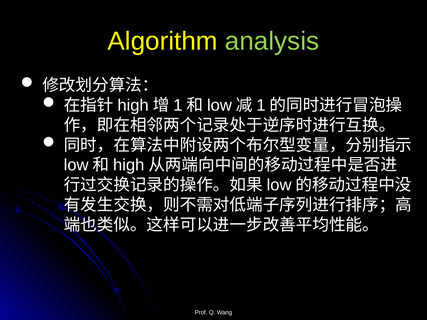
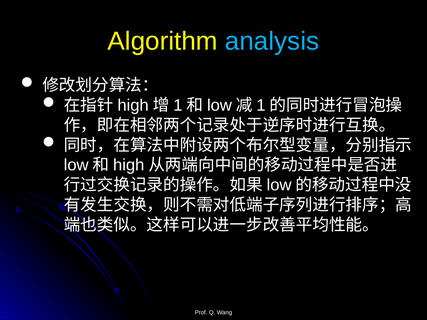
analysis colour: light green -> light blue (272, 41)
